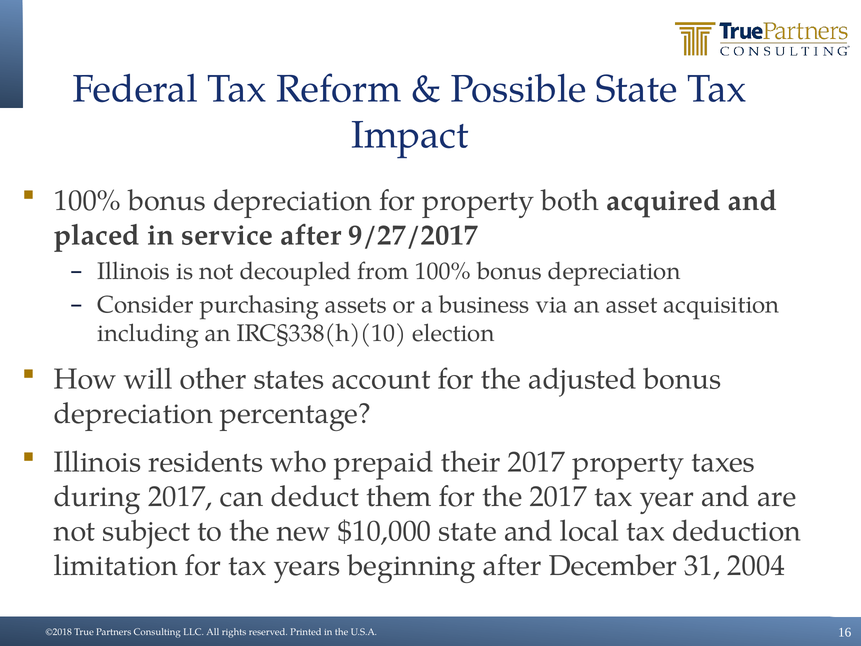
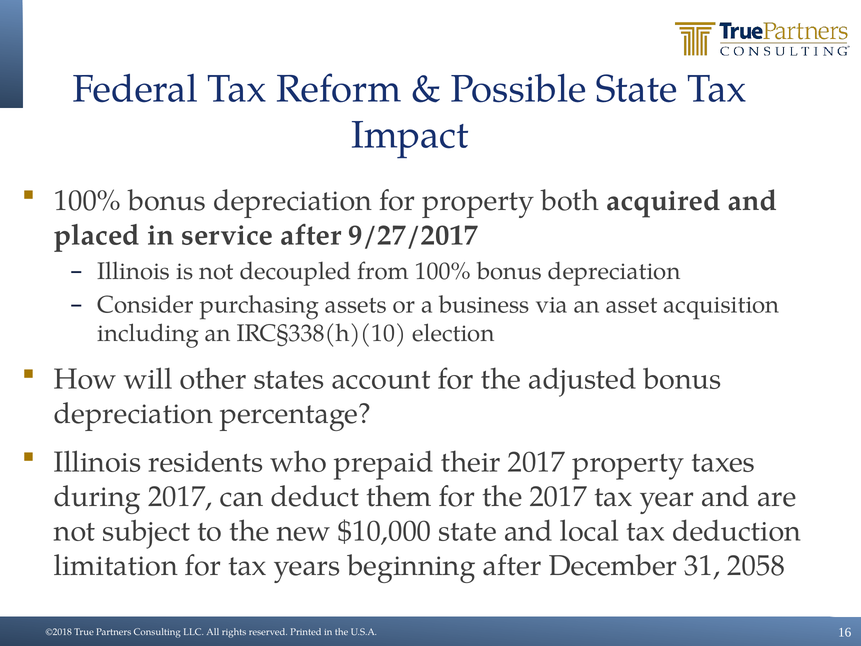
2004: 2004 -> 2058 (756, 565)
